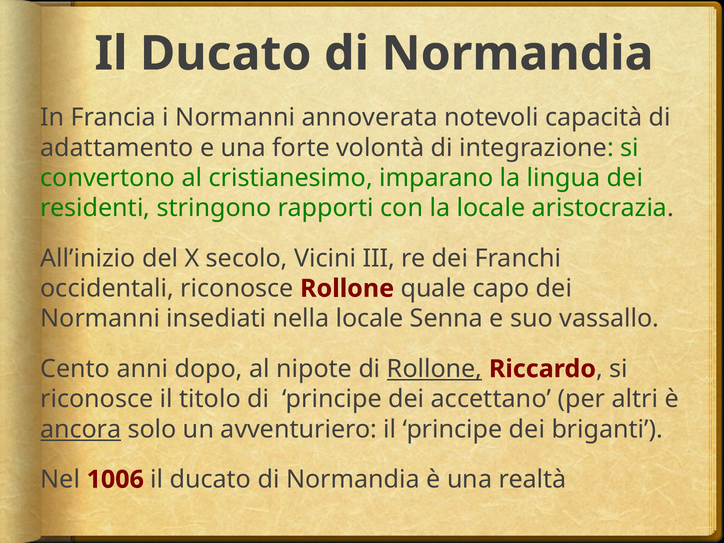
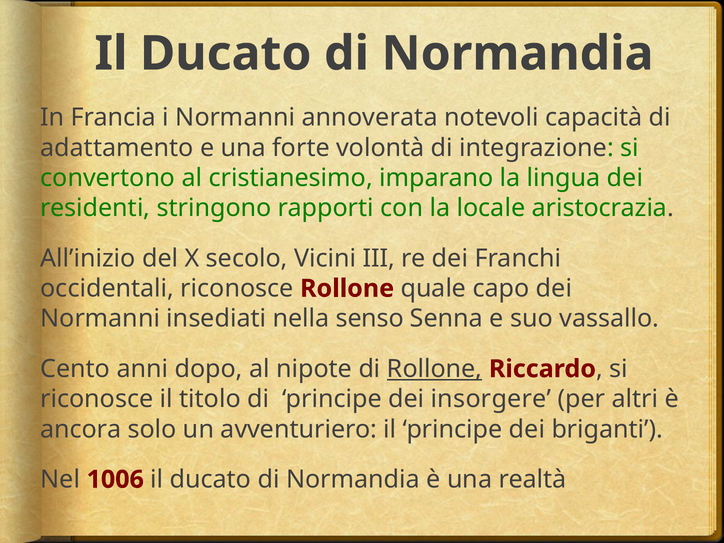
nella locale: locale -> senso (370, 319)
accettano: accettano -> insorgere (491, 399)
ancora underline: present -> none (81, 429)
